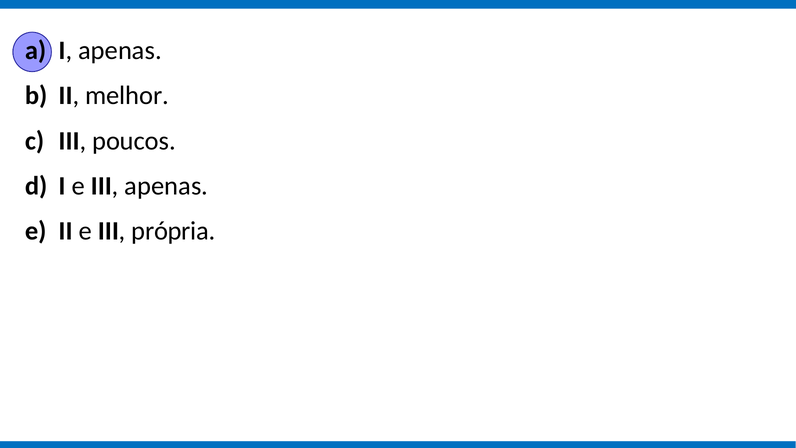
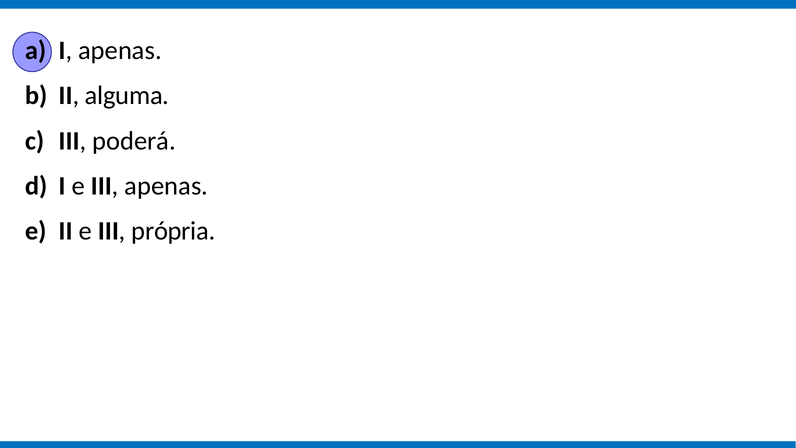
melhor: melhor -> alguma (127, 96)
poucos: poucos -> poderá (134, 141)
